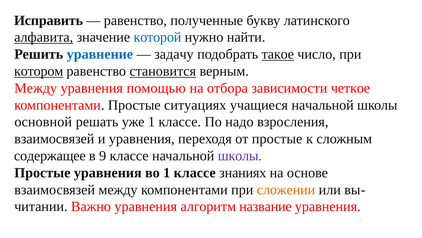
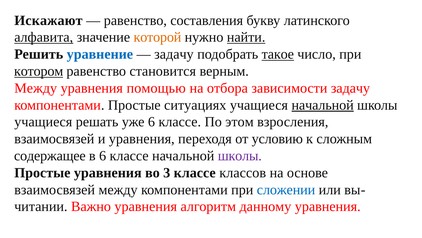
Исправить: Исправить -> Искажают (48, 20)
полученные: полученные -> составления (207, 20)
которой colour: blue -> orange (157, 37)
найти underline: none -> present (246, 37)
становится underline: present -> none (163, 71)
зависимости четкое: четкое -> задачу (350, 88)
начальной underline: none -> present (323, 105)
основной: основной -> учащиеся (43, 122)
уже 1: 1 -> 6 (152, 122)
надо: надо -> этом (239, 122)
от простые: простые -> условию (277, 139)
в 9: 9 -> 6 (103, 155)
во 1: 1 -> 3 (167, 172)
знаниях: знаниях -> классов (243, 172)
сложении colour: orange -> blue (286, 189)
название: название -> данному (265, 206)
